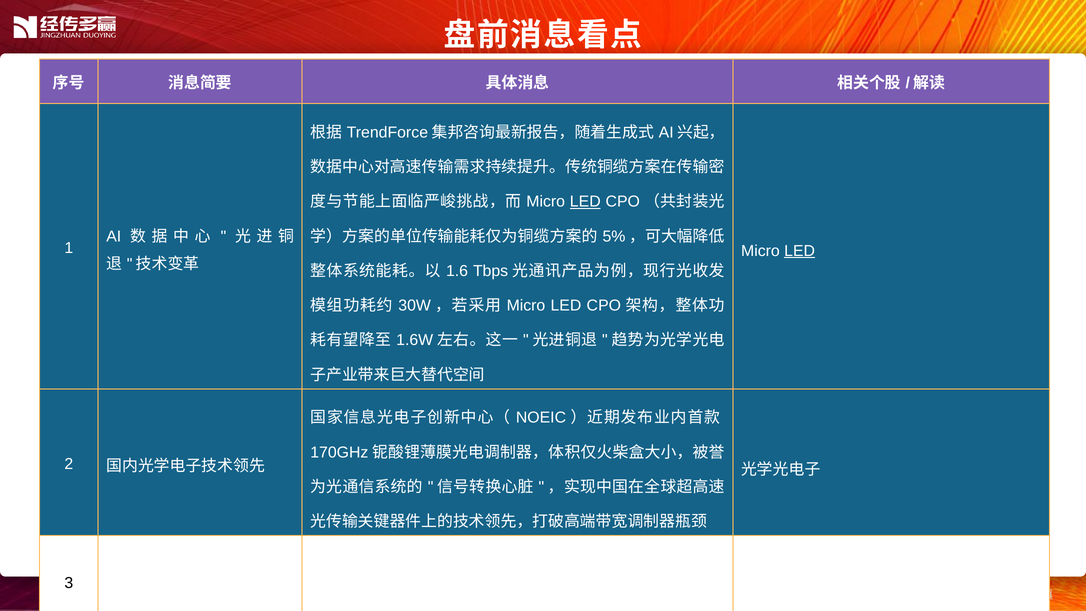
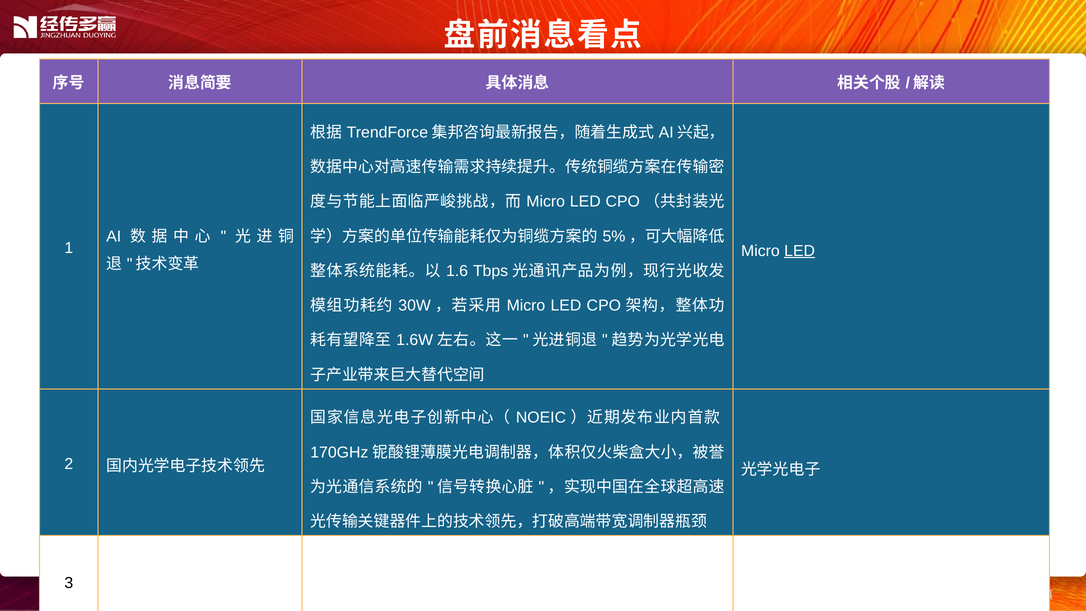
LED underline: present -> none (585, 202)
